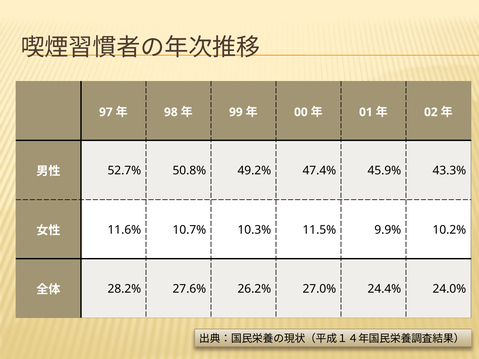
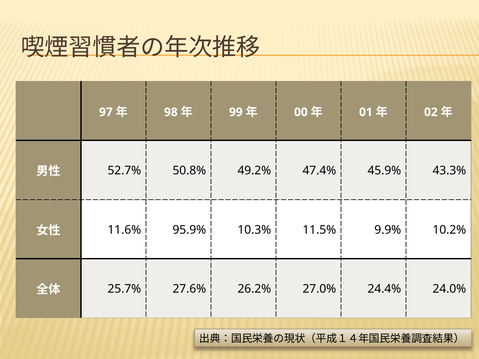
10.7%: 10.7% -> 95.9% (189, 230)
28.2%: 28.2% -> 25.7% (124, 289)
